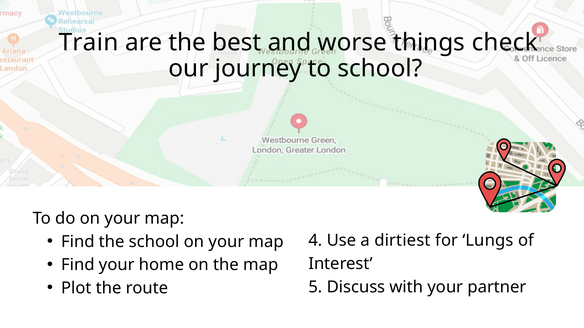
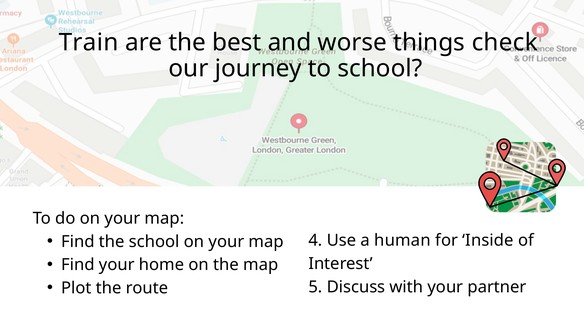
dirtiest: dirtiest -> human (402, 241)
Lungs: Lungs -> Inside (488, 241)
